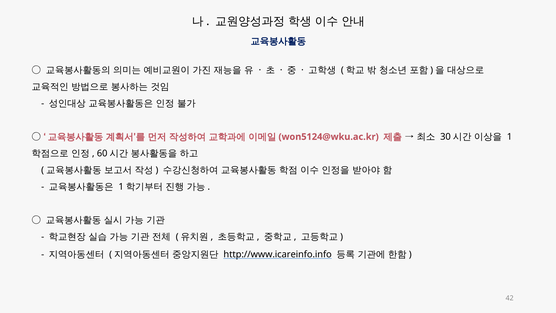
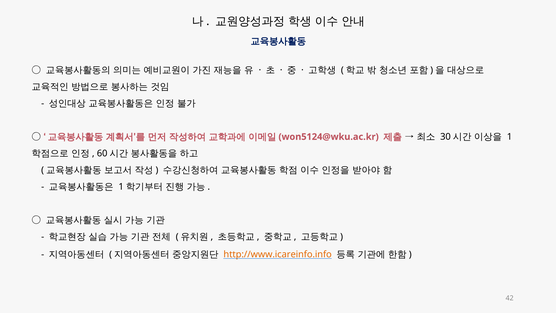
http://www.icareinfo.info colour: black -> orange (278, 254)
